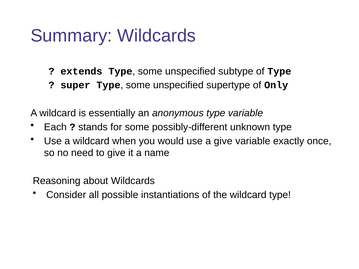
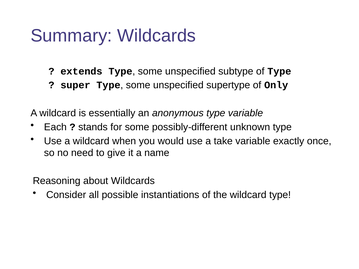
a give: give -> take (223, 141)
